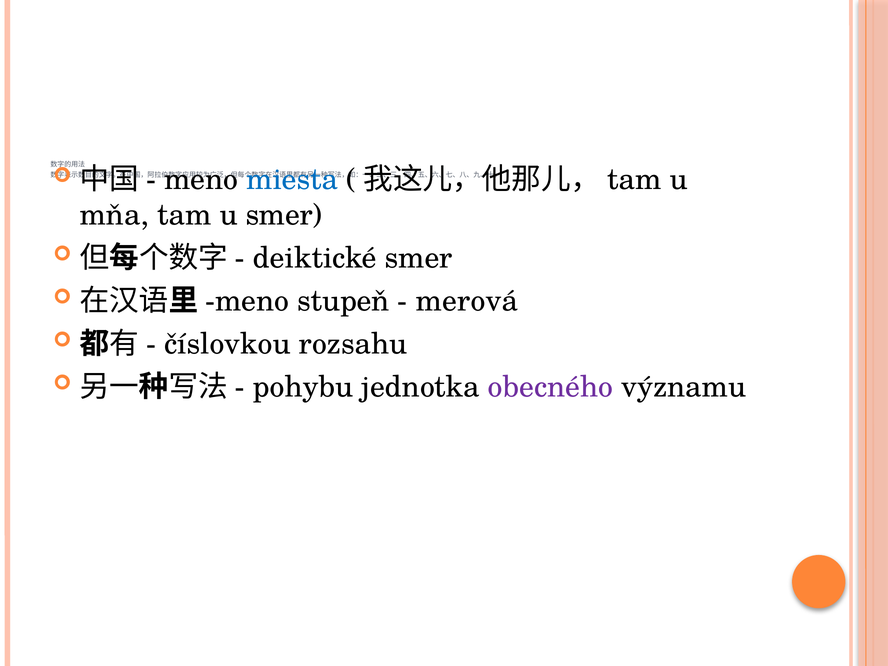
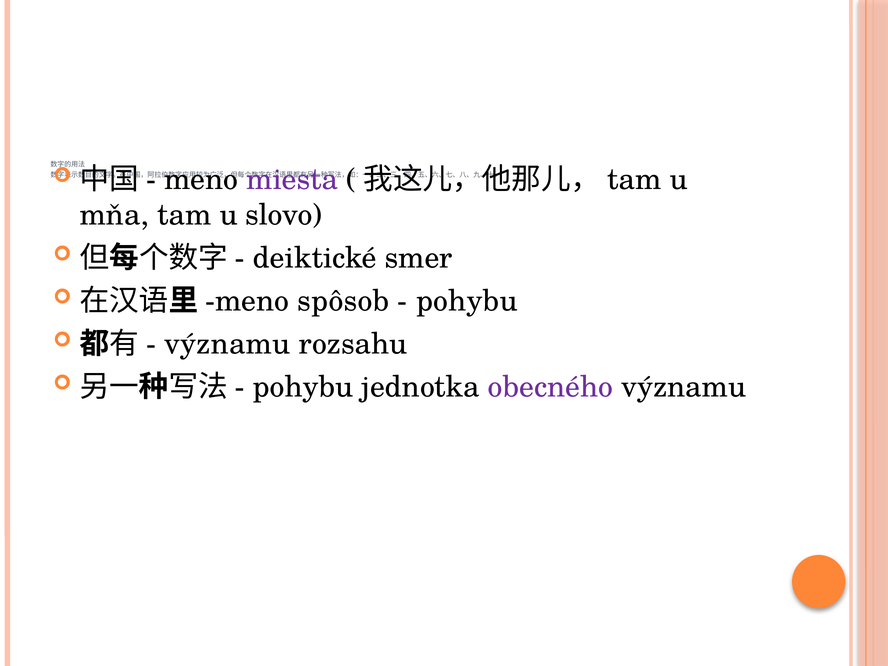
miesta colour: blue -> purple (292, 180)
u smer: smer -> slovo (284, 215)
stupeň: stupeň -> spôsob (343, 301)
merová: merová -> pohybu (467, 301)
číslovkou: číslovkou -> významu (227, 344)
